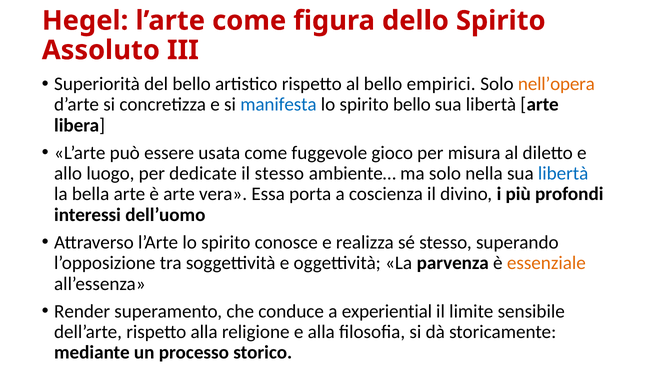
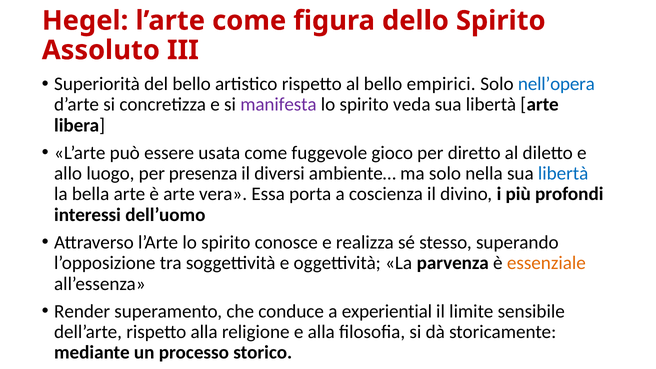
nell’opera colour: orange -> blue (556, 84)
manifesta colour: blue -> purple (278, 105)
spirito bello: bello -> veda (412, 105)
misura: misura -> diretto (474, 153)
dedicate: dedicate -> presenza (203, 174)
il stesso: stesso -> diversi (280, 174)
